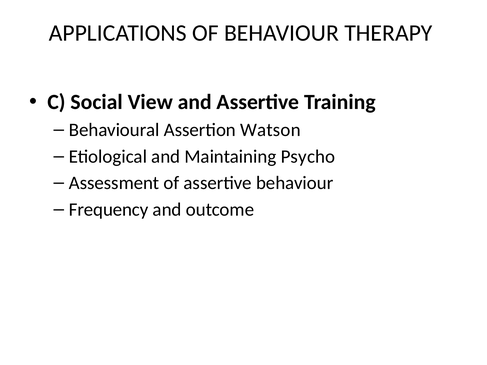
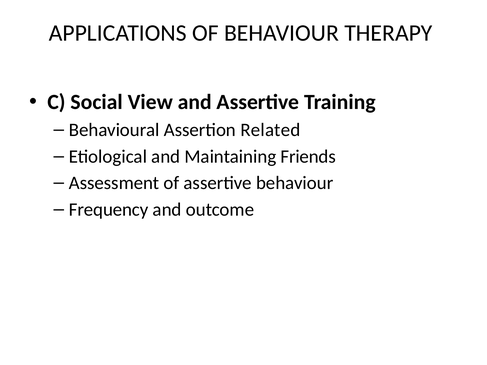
Watson: Watson -> Related (270, 130)
Psycho: Psycho -> Friends (308, 157)
